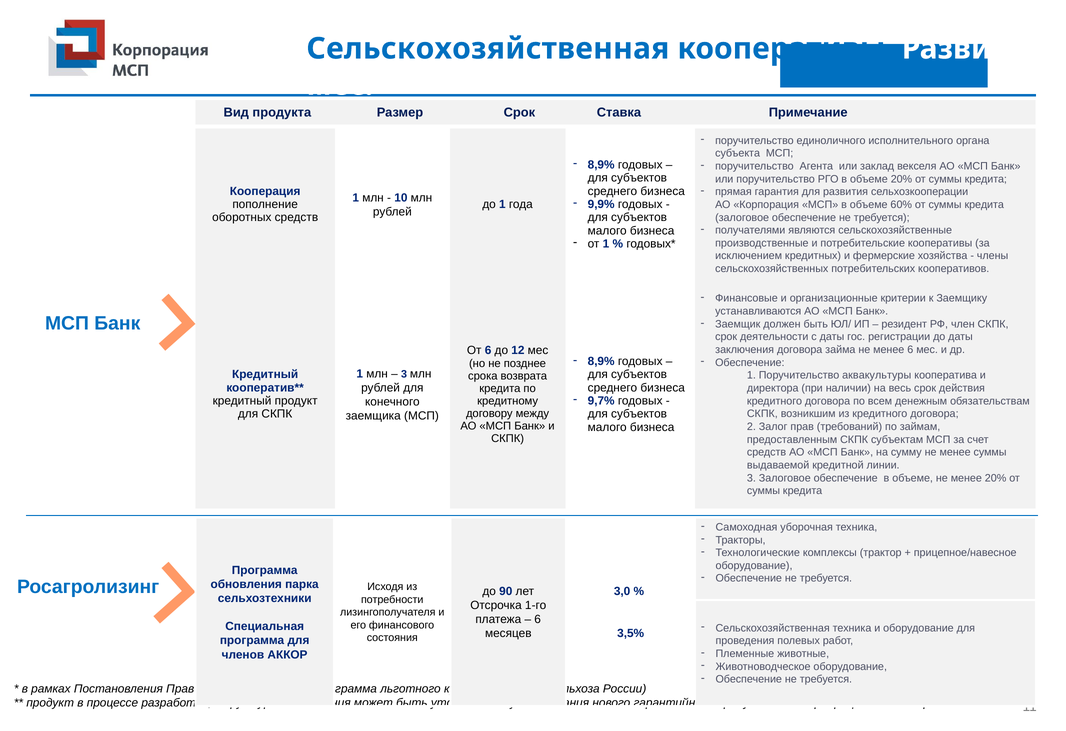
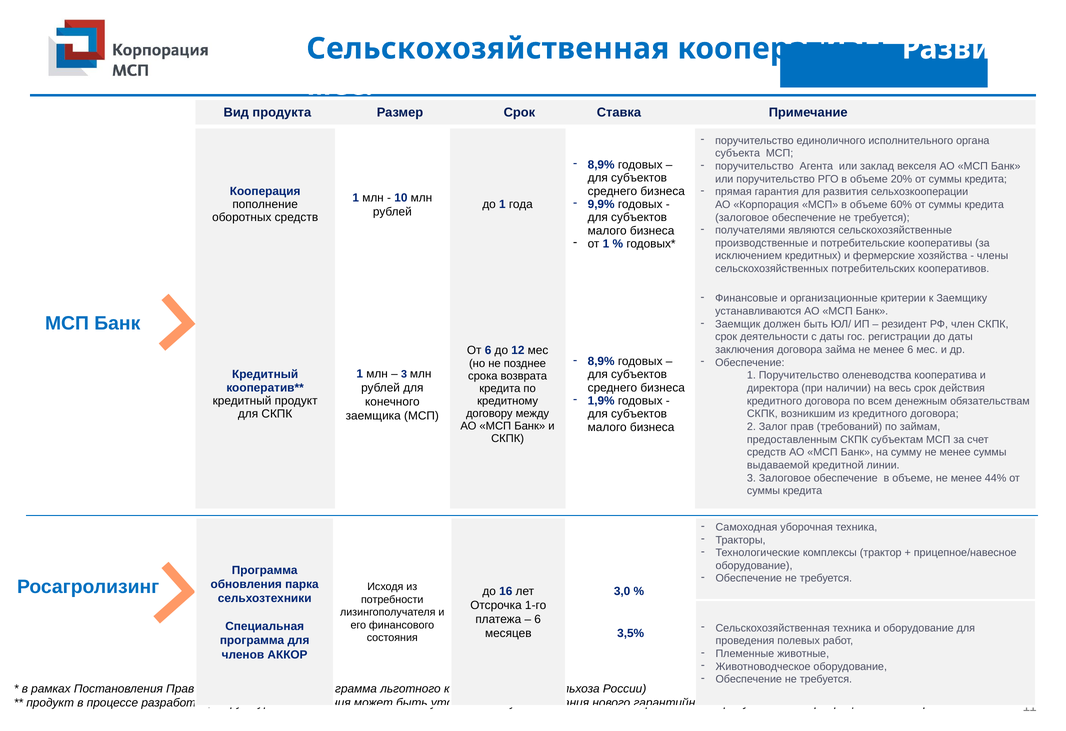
аквакультуры: аквакультуры -> оленеводства (877, 375)
9,7%: 9,7% -> 1,9% (601, 401)
менее 20%: 20% -> 44% (996, 478)
90: 90 -> 16 (506, 591)
